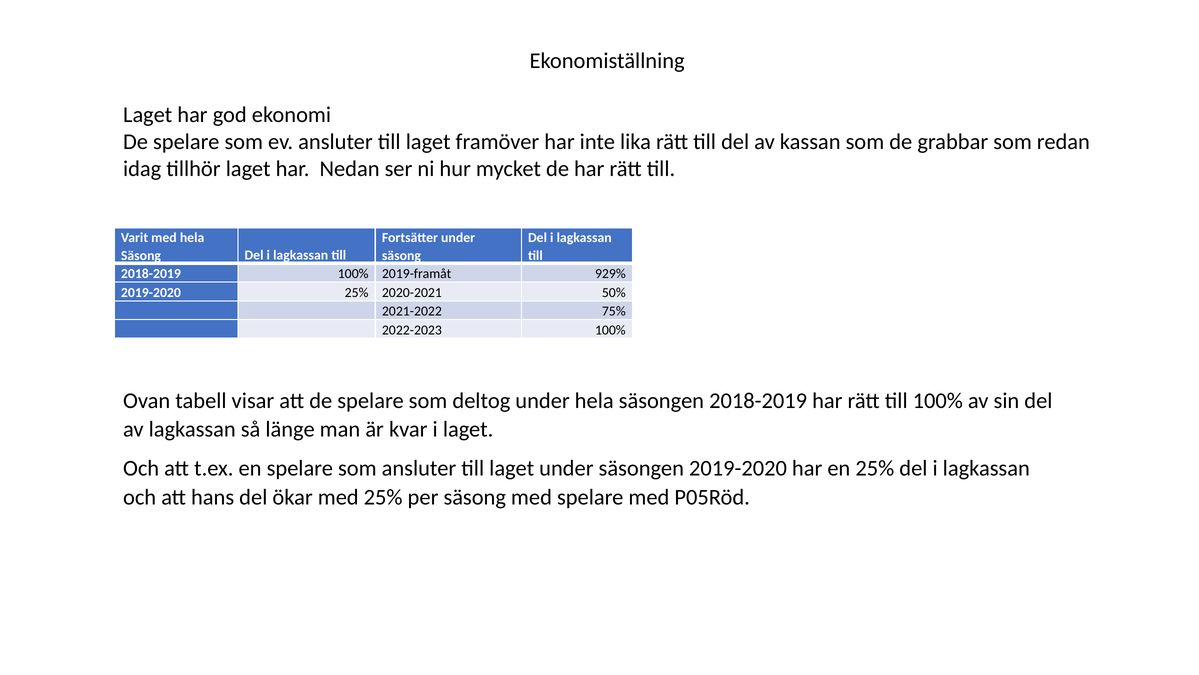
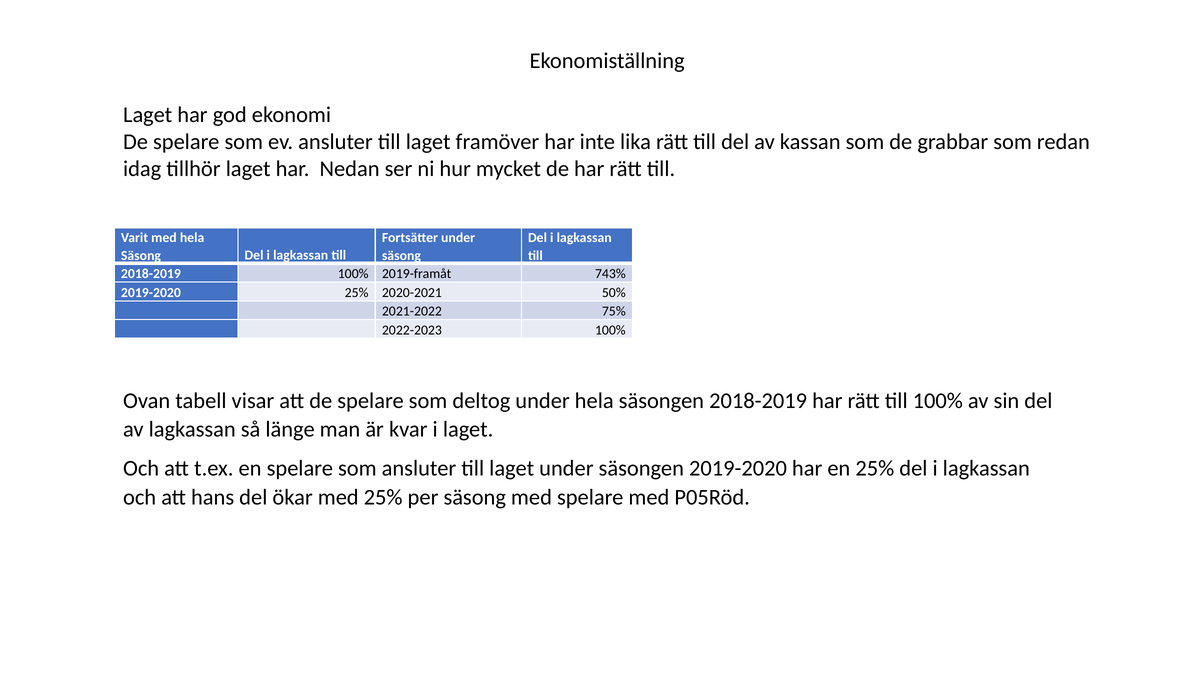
929%: 929% -> 743% (610, 274)
